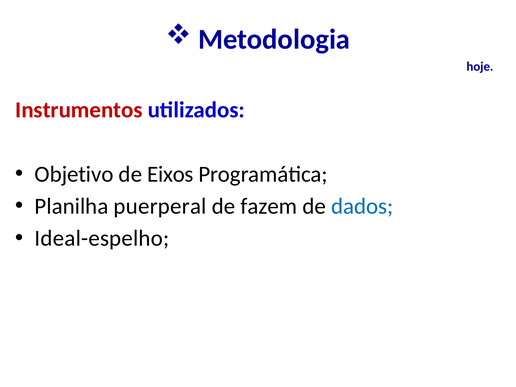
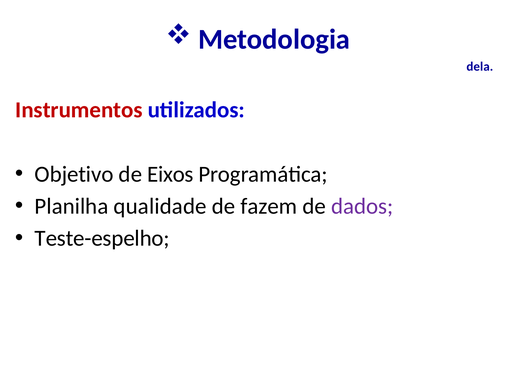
hoje: hoje -> dela (480, 67)
puerperal: puerperal -> qualidade (160, 206)
dados colour: blue -> purple (362, 206)
Ideal-espelho: Ideal-espelho -> Teste-espelho (102, 238)
